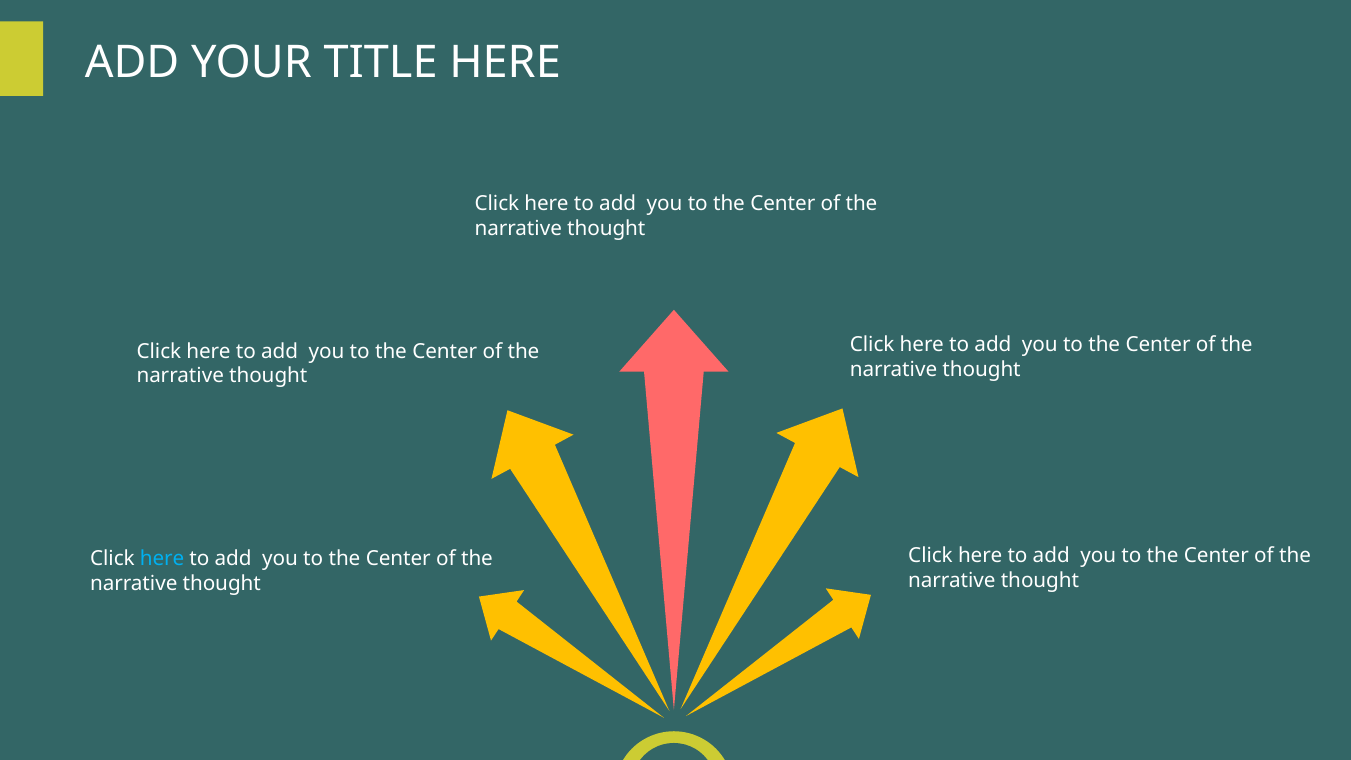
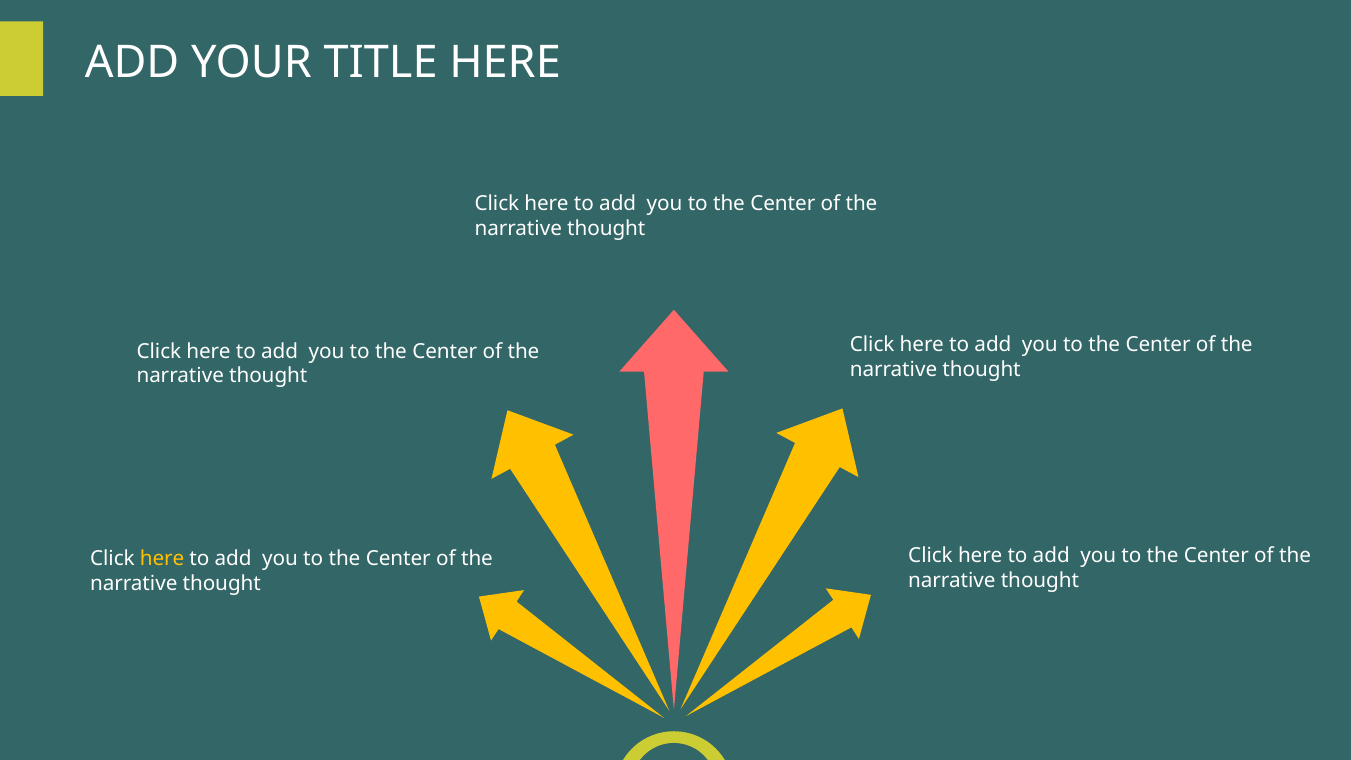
here colour: light blue -> yellow (162, 559)
